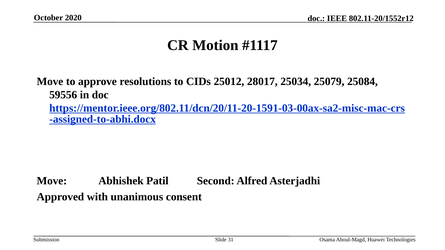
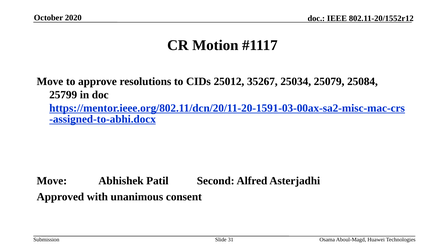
28017: 28017 -> 35267 (262, 81)
59556: 59556 -> 25799 (63, 95)
